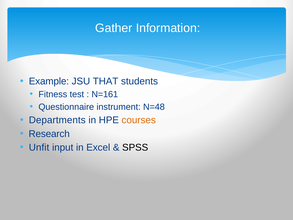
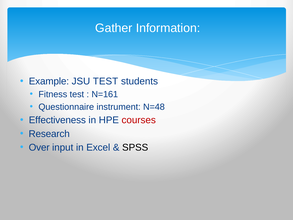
JSU THAT: THAT -> TEST (106, 81)
Departments: Departments -> Effectiveness (57, 120)
courses colour: orange -> red (139, 120)
Unfit: Unfit -> Over (39, 147)
